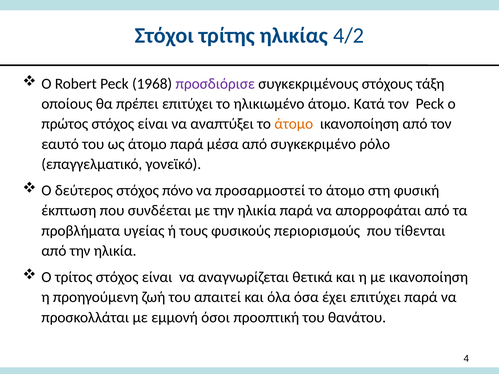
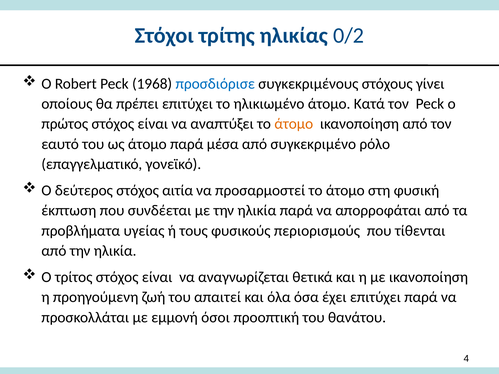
4/2: 4/2 -> 0/2 (349, 35)
προσδιόρισε colour: purple -> blue (215, 84)
τάξη: τάξη -> γίνει (430, 84)
πόνο: πόνο -> αιτία (178, 191)
